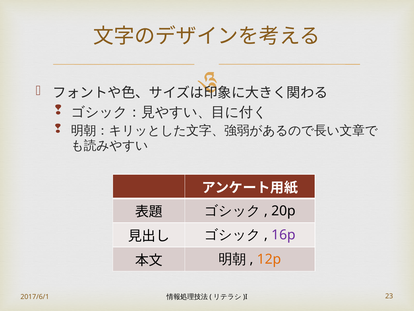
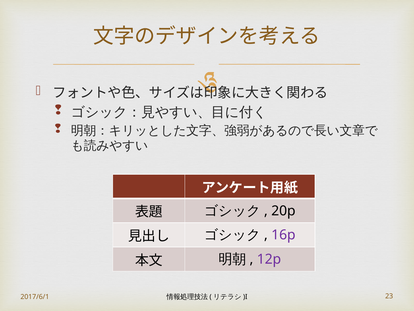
12p colour: orange -> purple (269, 259)
